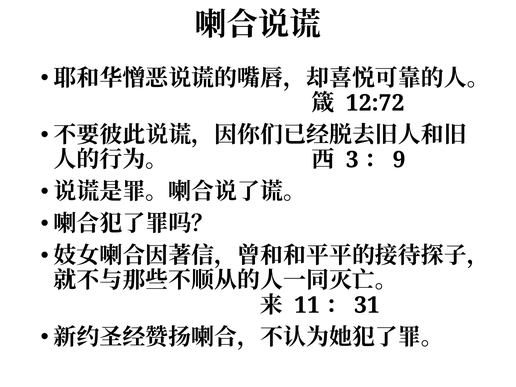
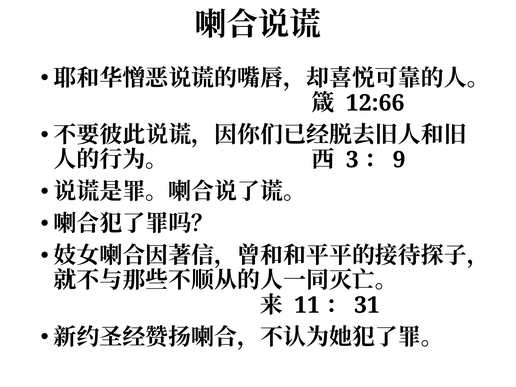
12:72: 12:72 -> 12:66 (375, 103)
